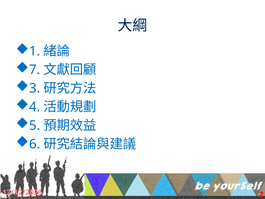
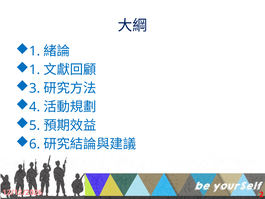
7: 7 -> 1 (35, 70)
